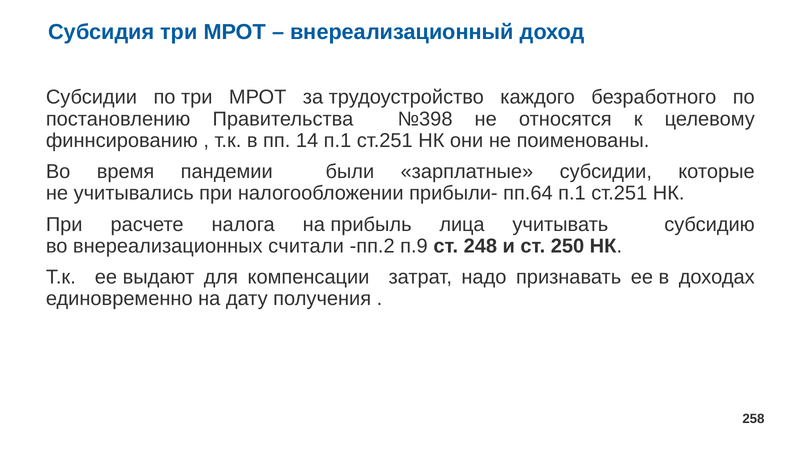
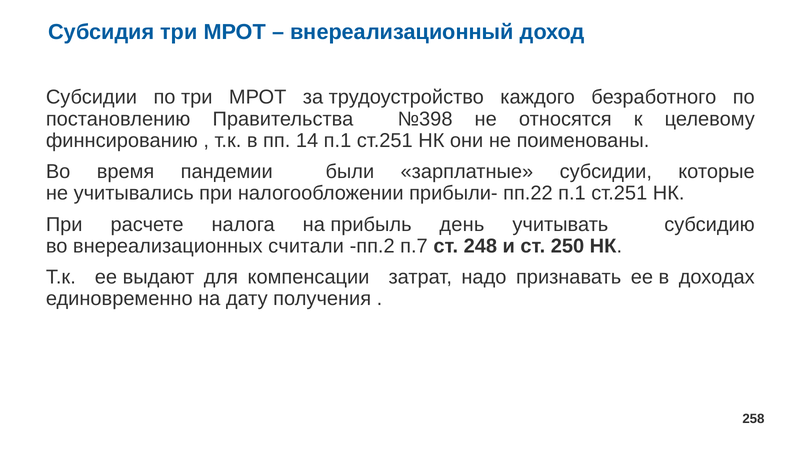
пп.64: пп.64 -> пп.22 (528, 193)
лица: лица -> день (462, 224)
п.9: п.9 -> п.7 (414, 246)
